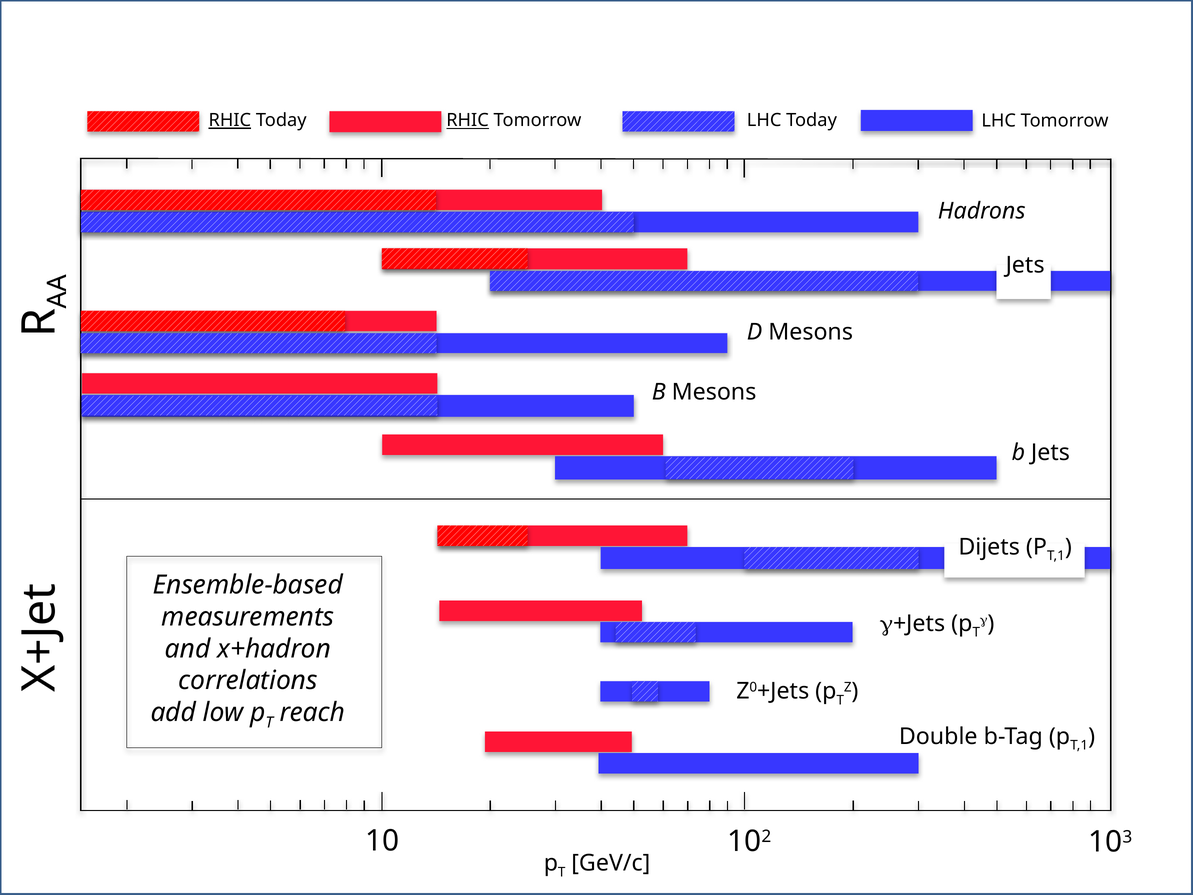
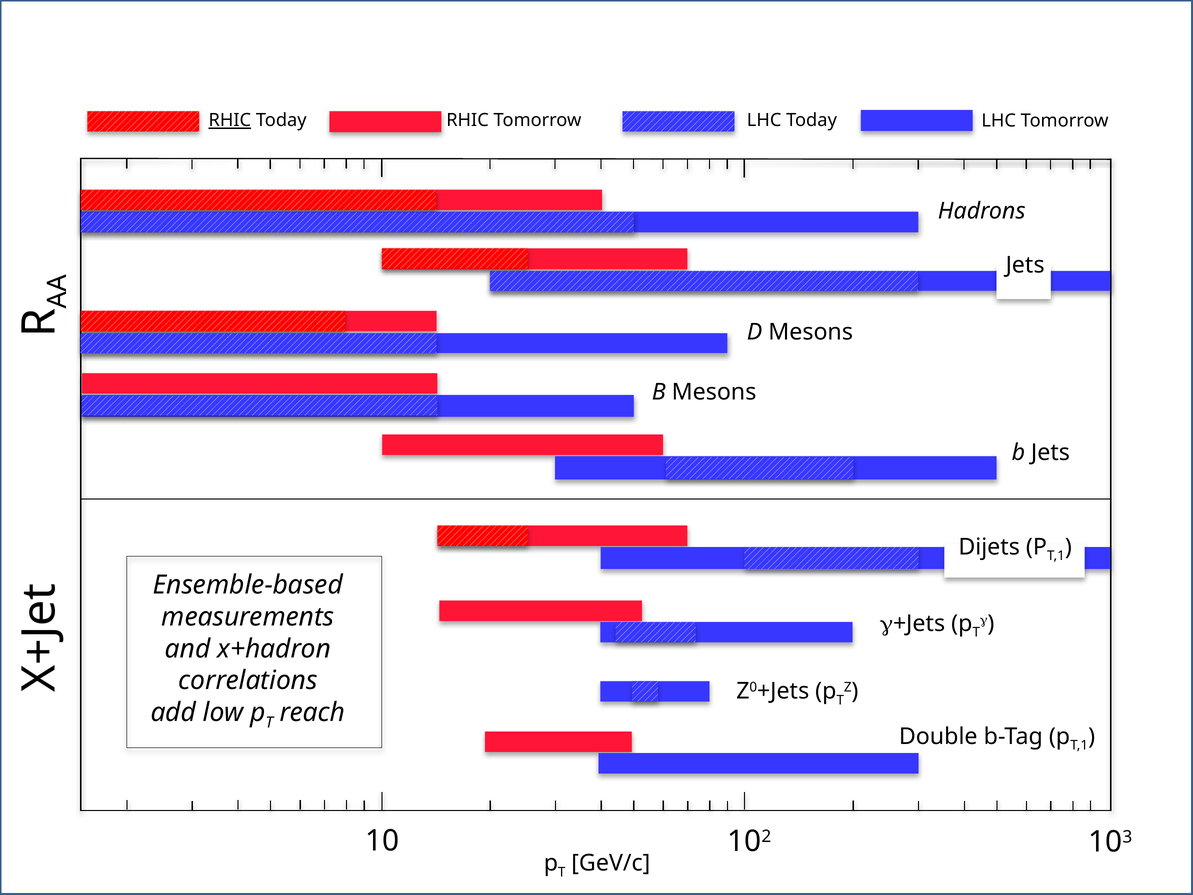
RHIC underline: present -> none (468, 120)
